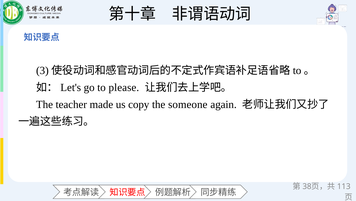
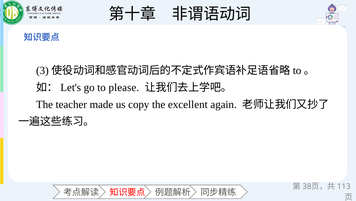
someone: someone -> excellent (188, 104)
